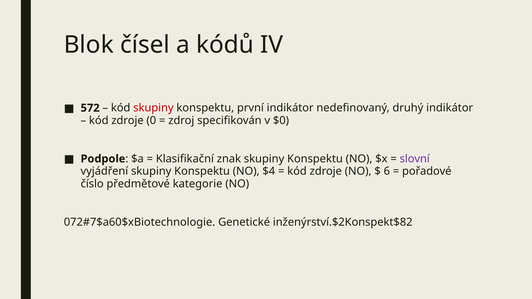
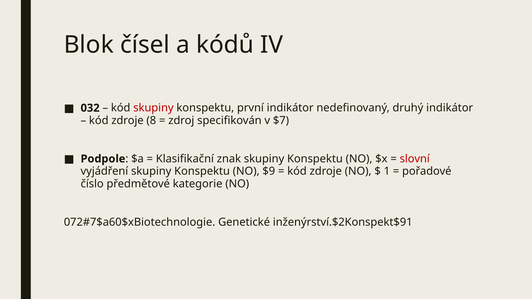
572: 572 -> 032 (90, 108)
0: 0 -> 8 (151, 121)
$0: $0 -> $7 (281, 121)
slovní colour: purple -> red (415, 159)
$4: $4 -> $9 (269, 171)
6: 6 -> 1 (387, 171)
inženýrství.$2Konspekt$82: inženýrství.$2Konspekt$82 -> inženýrství.$2Konspekt$91 (343, 222)
